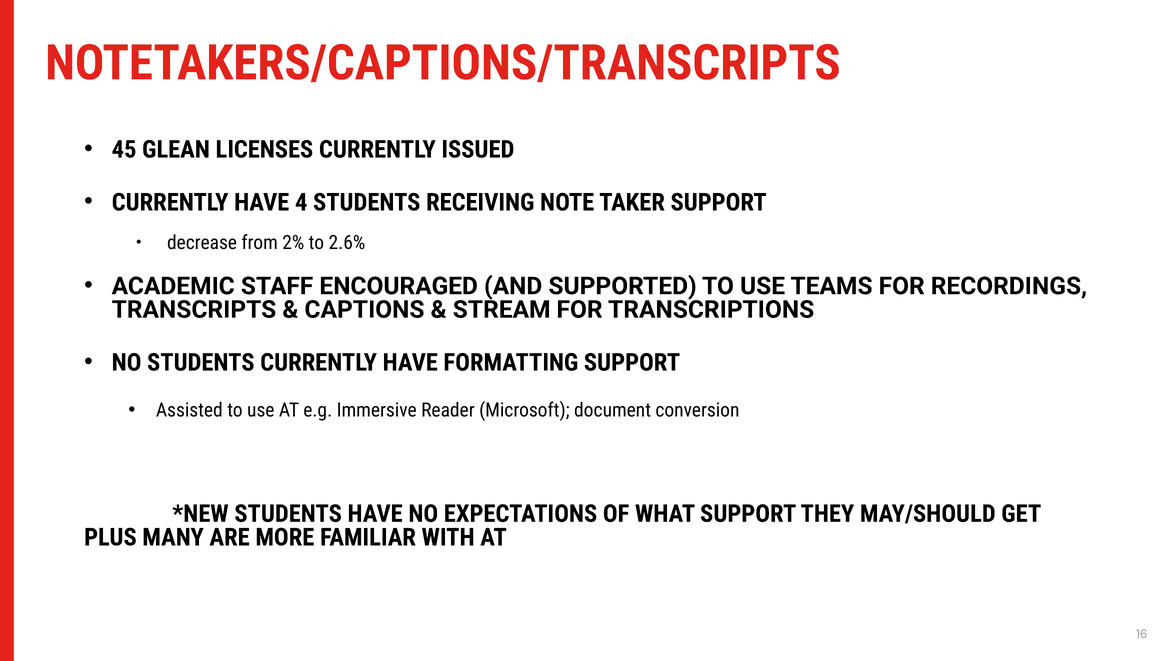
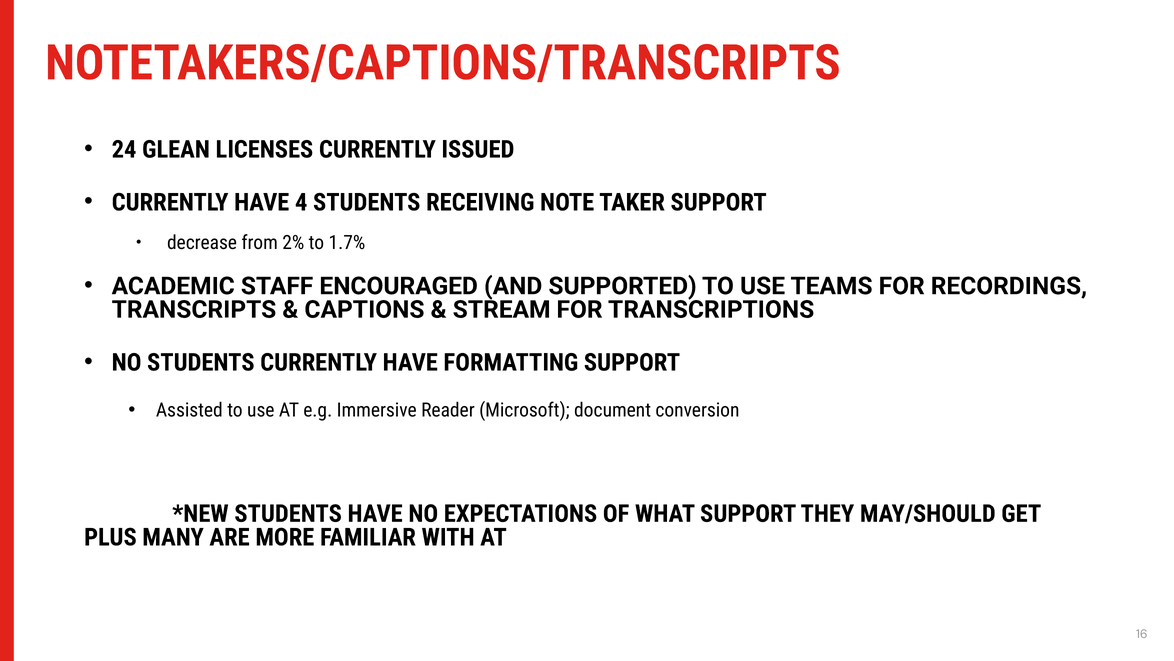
45: 45 -> 24 (124, 149)
2.6%: 2.6% -> 1.7% (347, 243)
